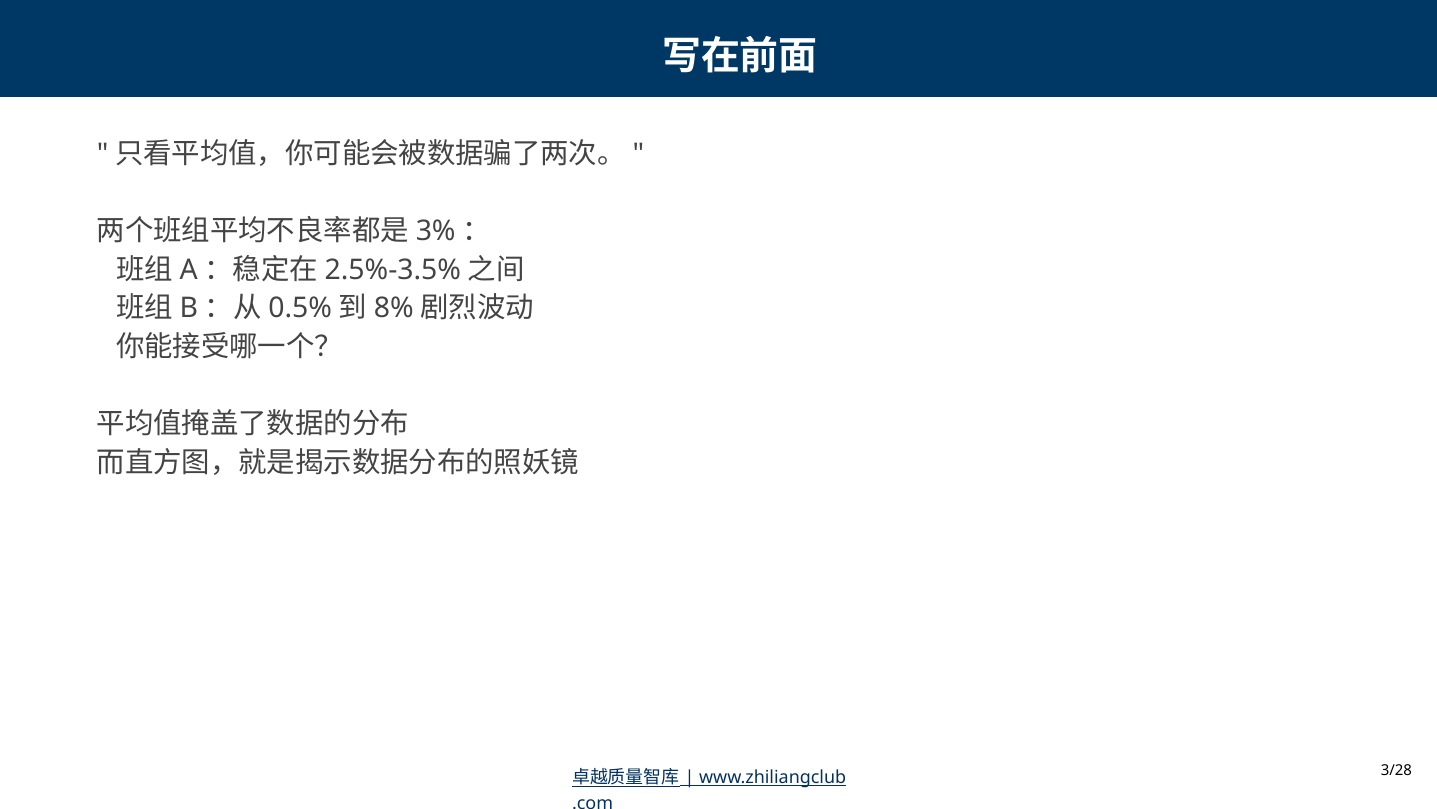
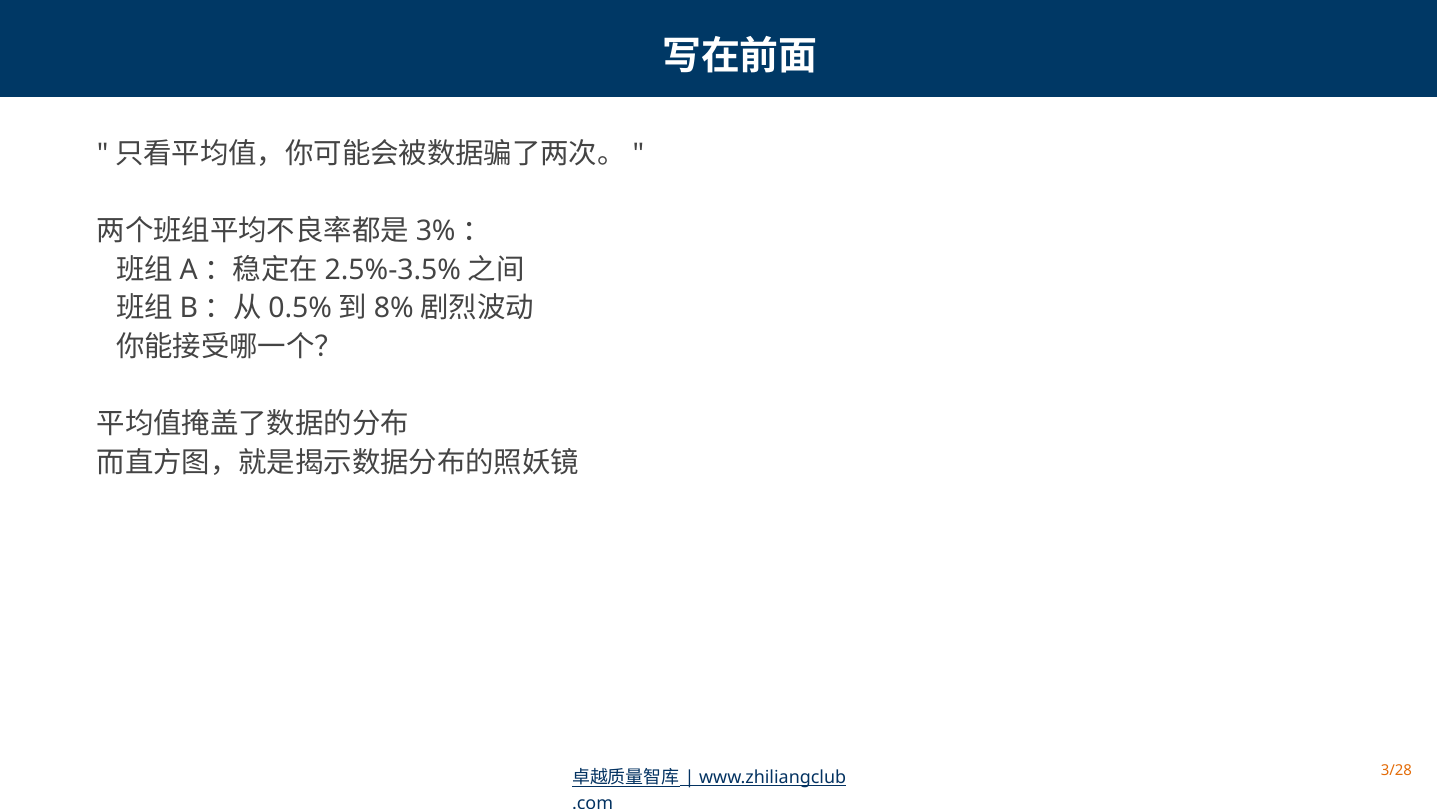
3/28 colour: black -> orange (1396, 770)
